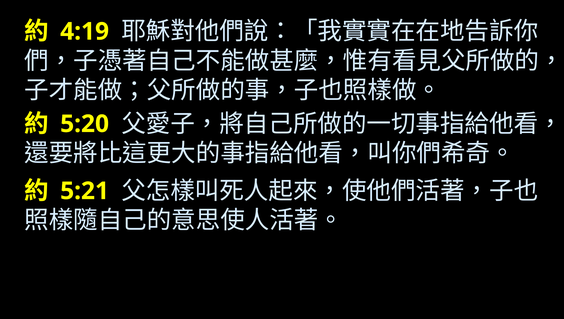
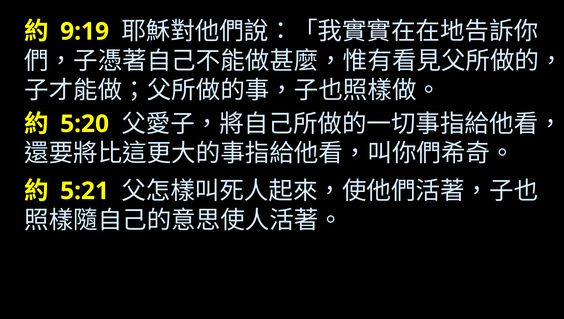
4:19: 4:19 -> 9:19 (85, 31)
